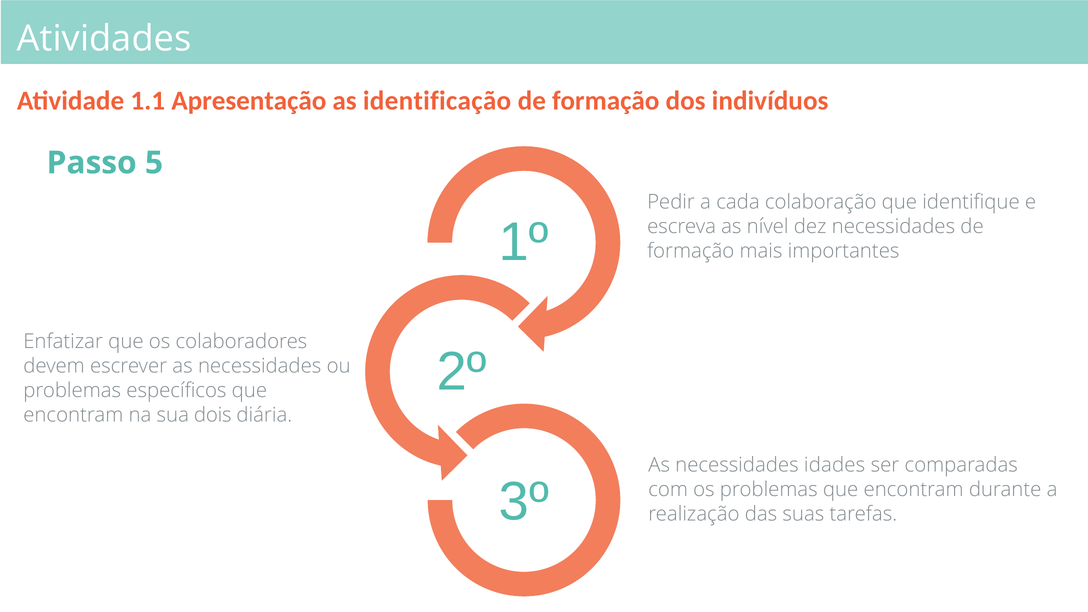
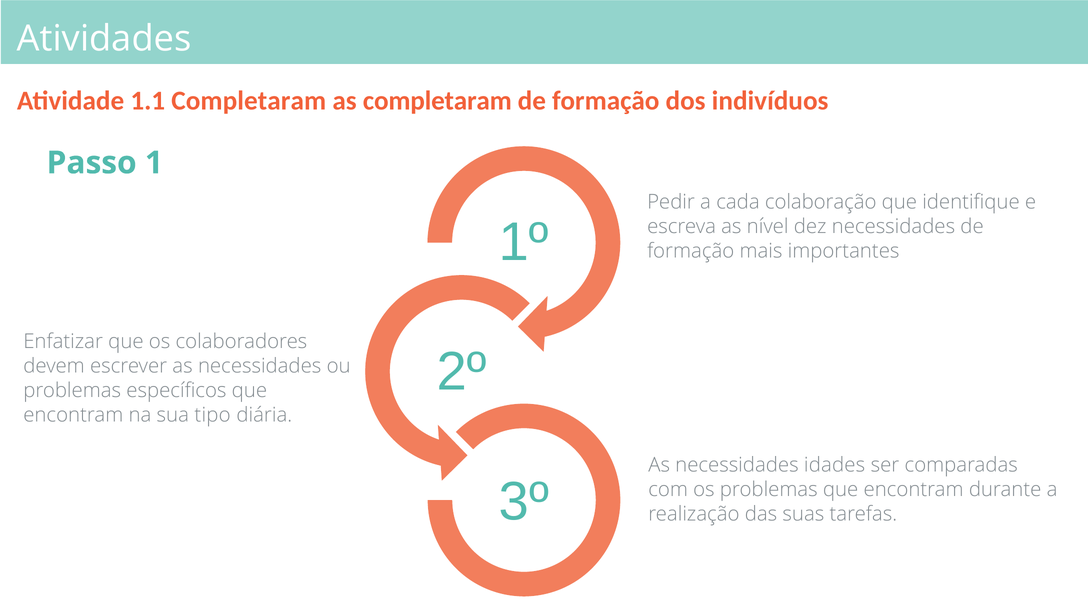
1.1 Apresentação: Apresentação -> Completaram (249, 101)
as identificação: identificação -> completaram (437, 101)
5: 5 -> 1 (154, 163)
dois: dois -> tipo (213, 415)
